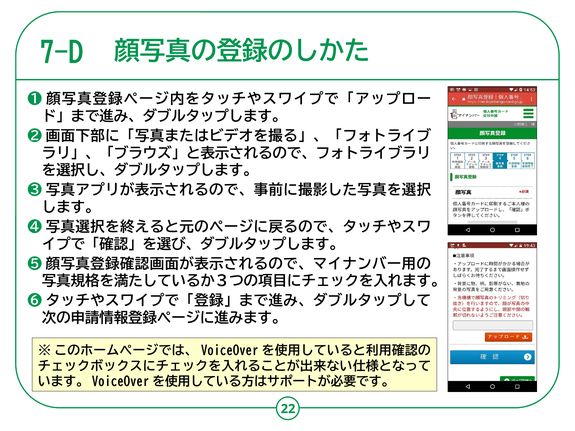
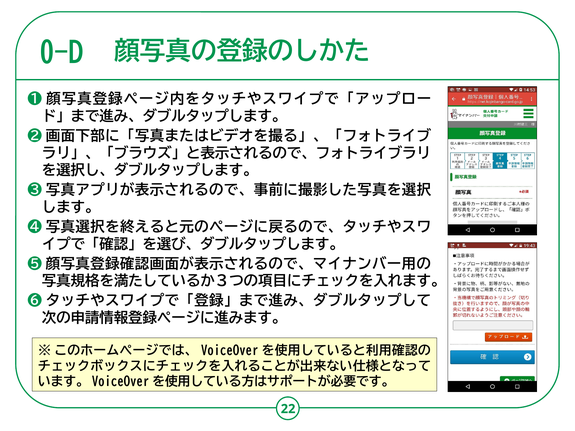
7-D: 7-D -> 0-D (61, 53)
